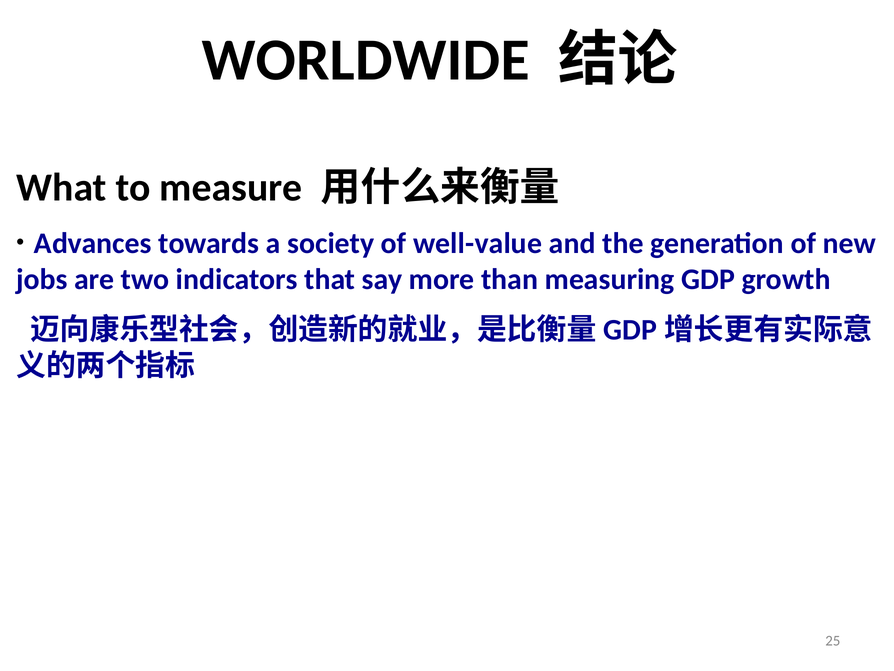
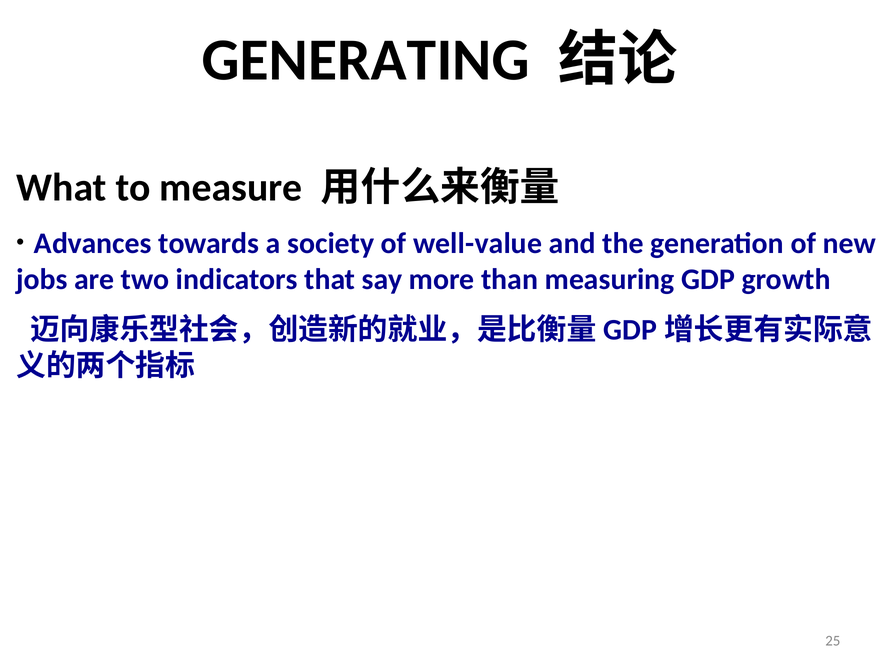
WORLDWIDE: WORLDWIDE -> GENERATING (366, 60)
